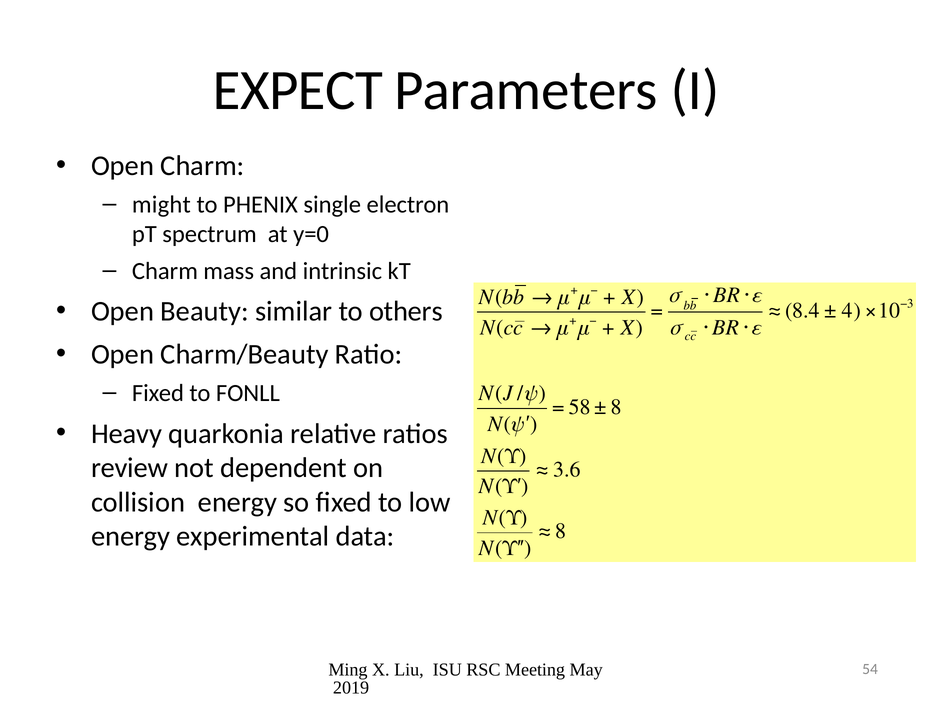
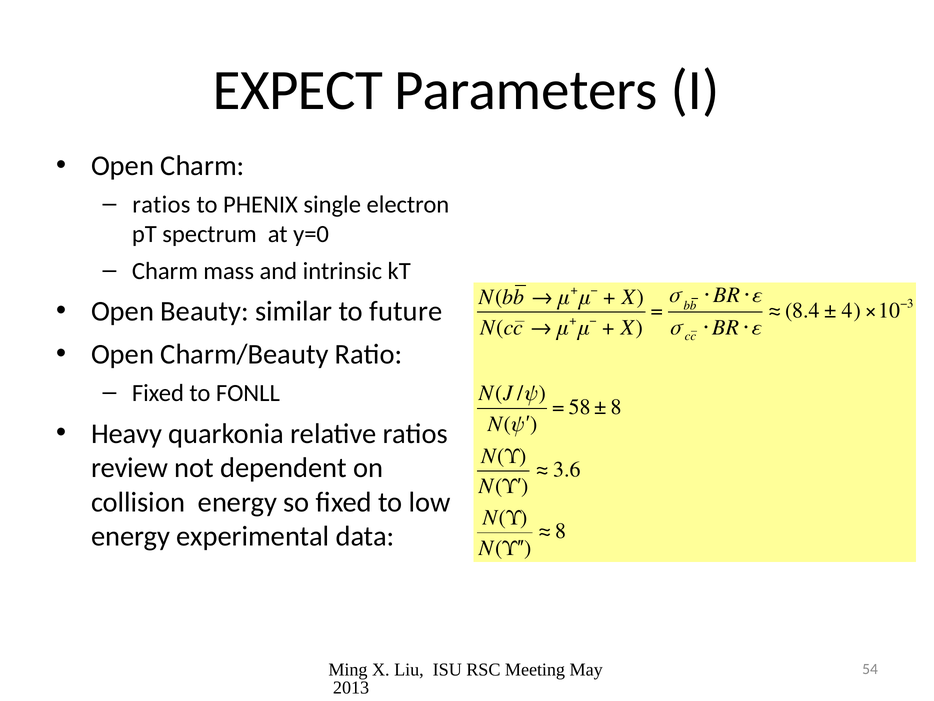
might: might -> ratios (161, 204)
others: others -> future (406, 311)
2019: 2019 -> 2013 (351, 687)
